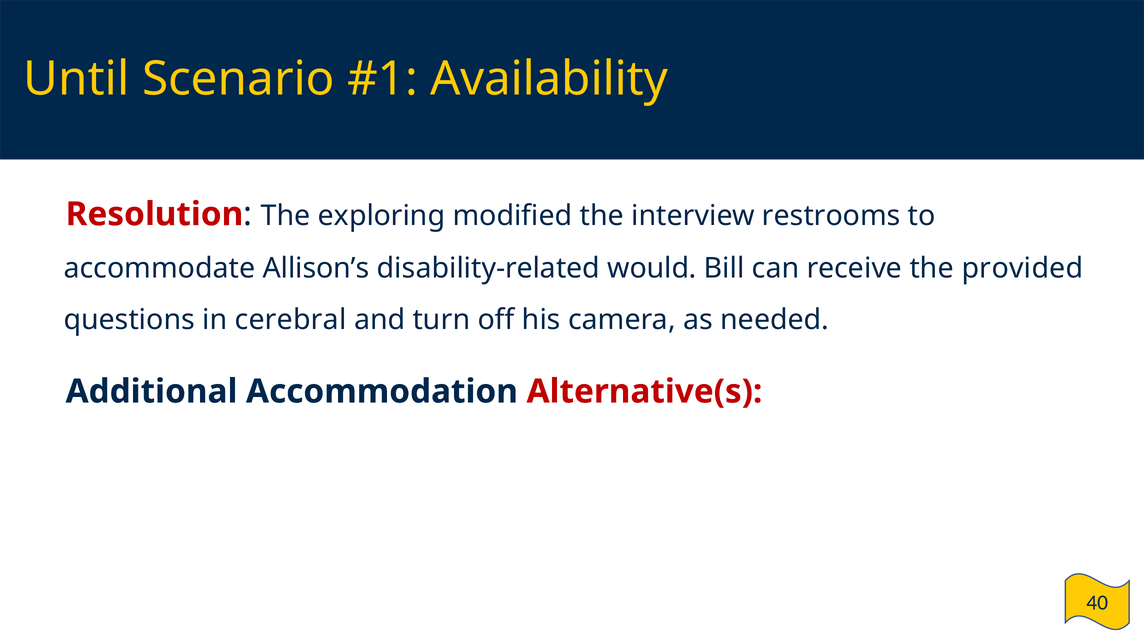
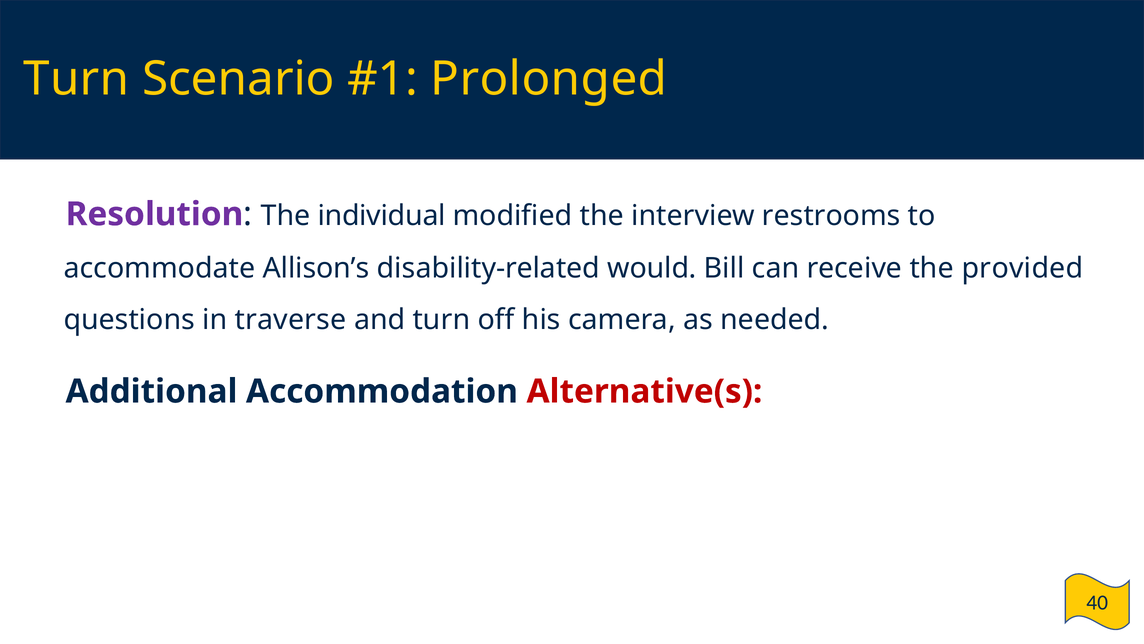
Until: Until -> Turn (76, 79)
Availability: Availability -> Prolonged (549, 79)
Resolution colour: red -> purple (154, 214)
exploring: exploring -> individual (382, 216)
cerebral: cerebral -> traverse (291, 320)
